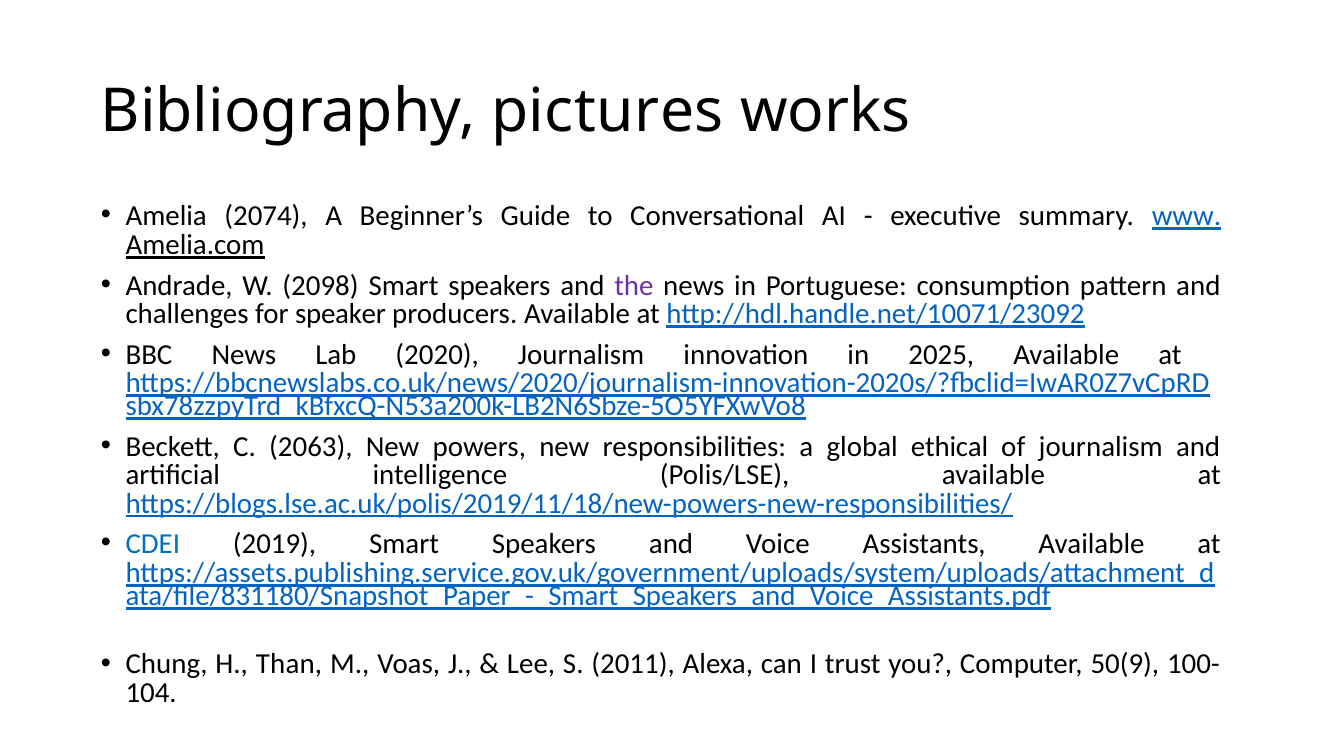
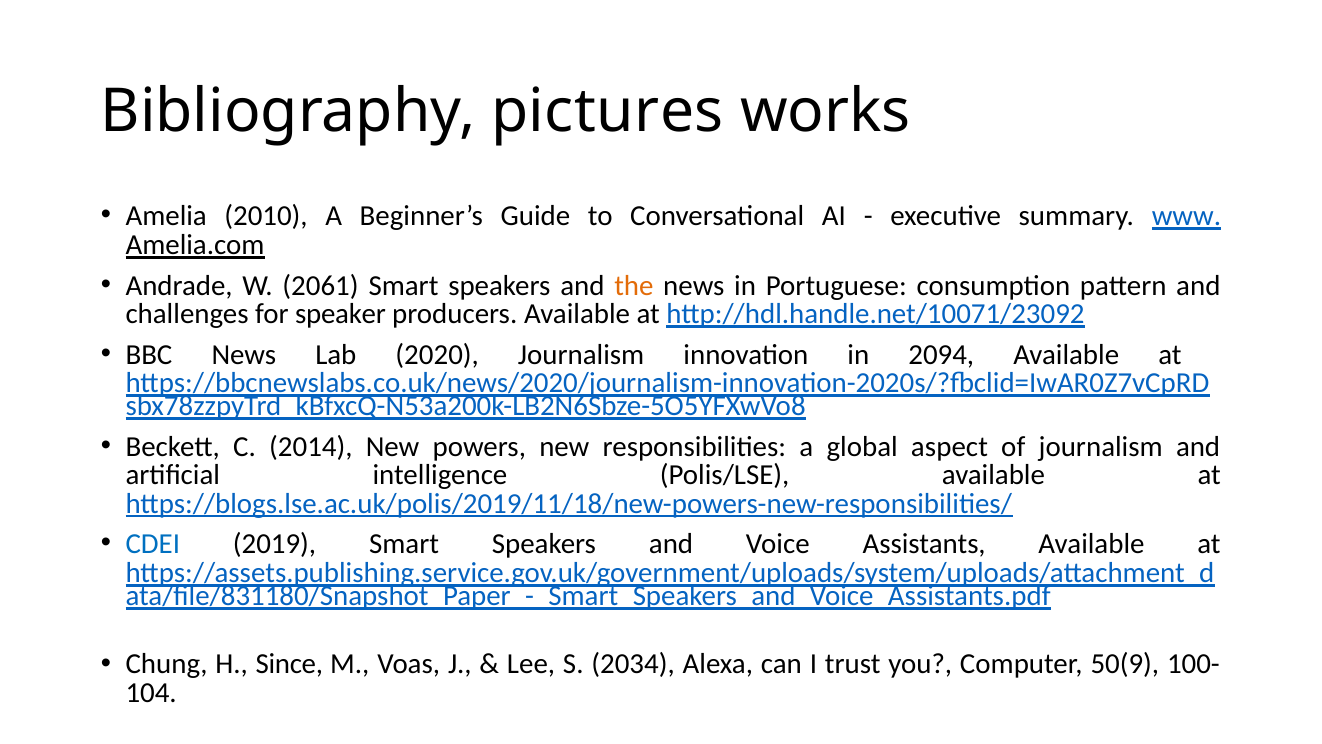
2074: 2074 -> 2010 (266, 216)
2098: 2098 -> 2061 (320, 286)
the colour: purple -> orange (634, 286)
2025: 2025 -> 2094 (941, 355)
2063: 2063 -> 2014 (311, 447)
ethical: ethical -> aspect (949, 447)
Than: Than -> Since (289, 664)
2011: 2011 -> 2034 (633, 664)
